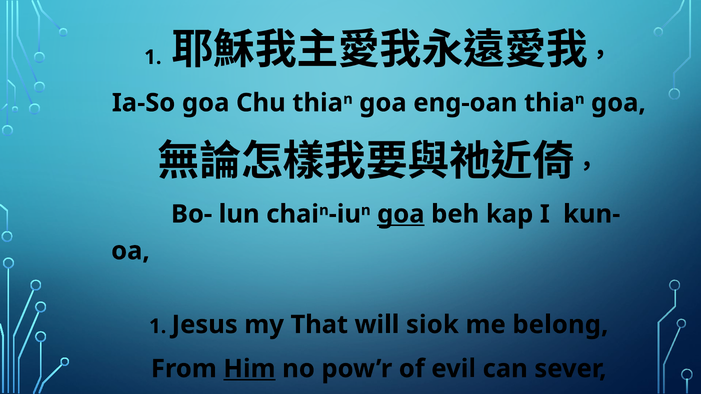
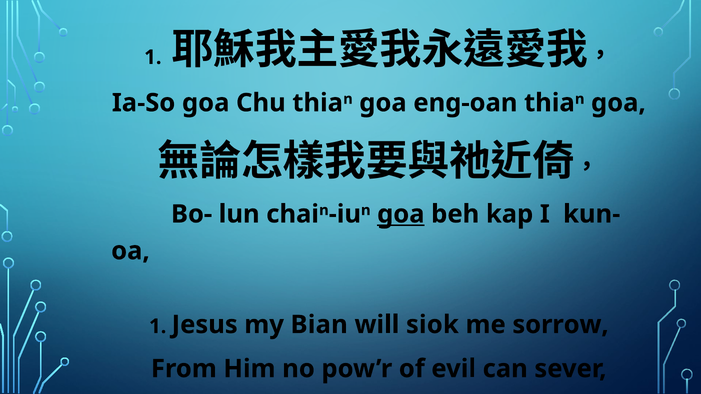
That: That -> Bian (319, 325)
belong: belong -> sorrow (561, 325)
Him underline: present -> none (249, 369)
